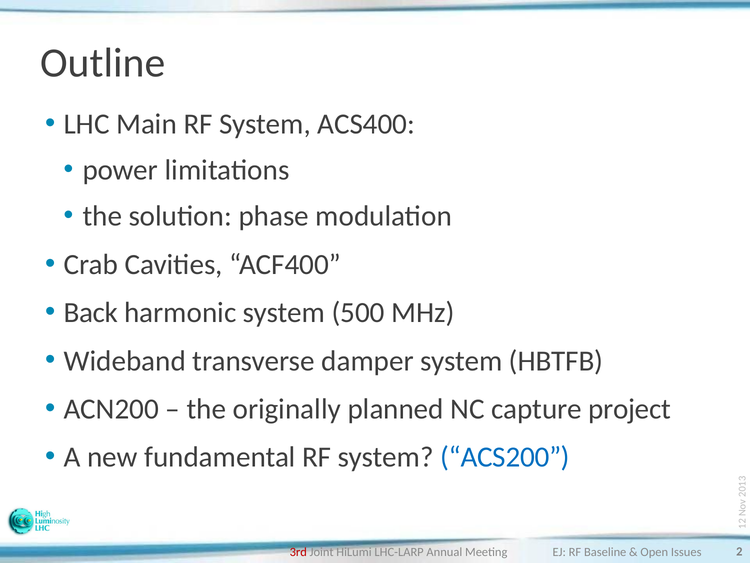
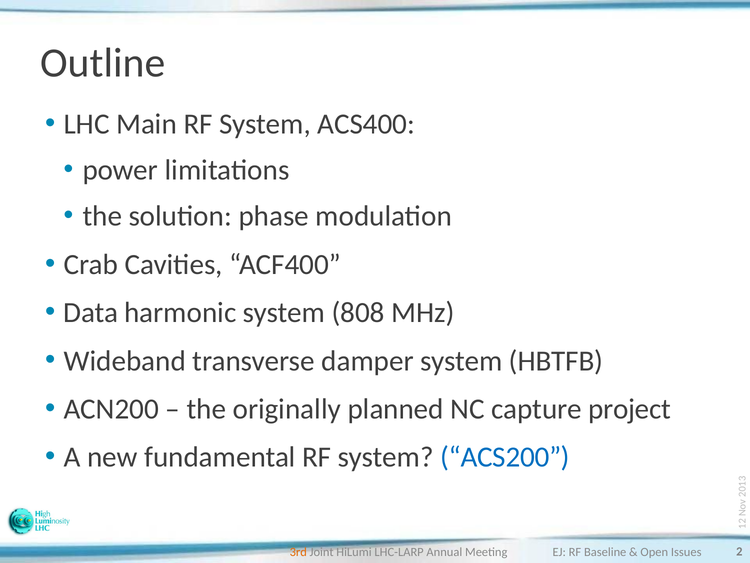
Back: Back -> Data (91, 312)
500: 500 -> 808 (358, 312)
3rd colour: red -> orange (298, 551)
